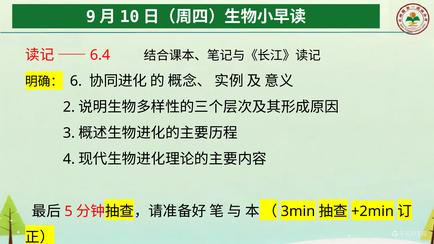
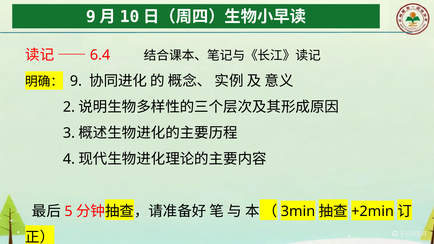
6: 6 -> 9 (76, 81)
